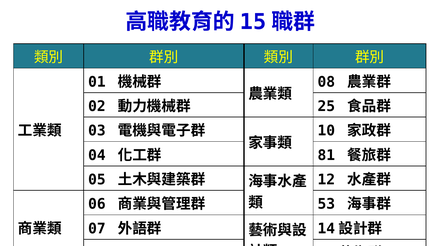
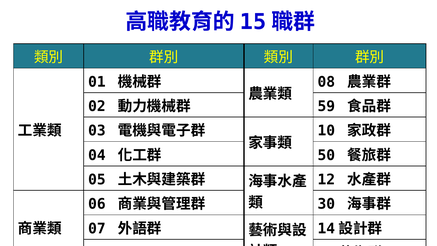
25: 25 -> 59 (326, 106)
81: 81 -> 50 (326, 155)
53: 53 -> 30 (326, 204)
